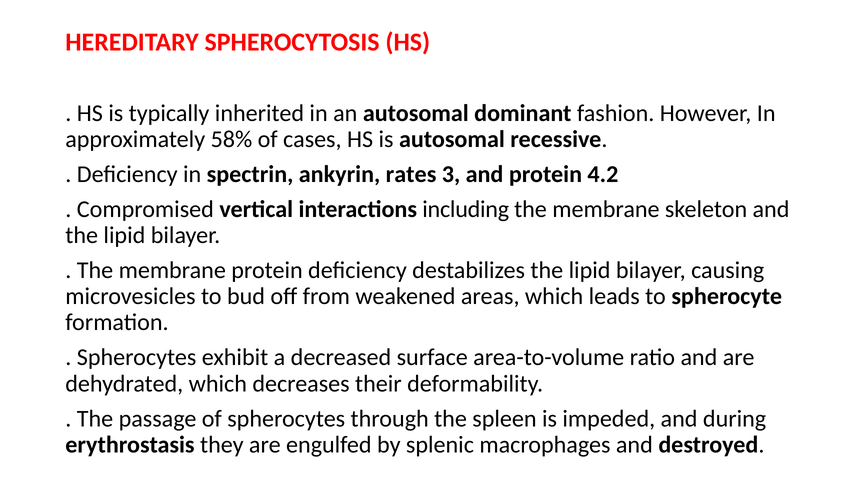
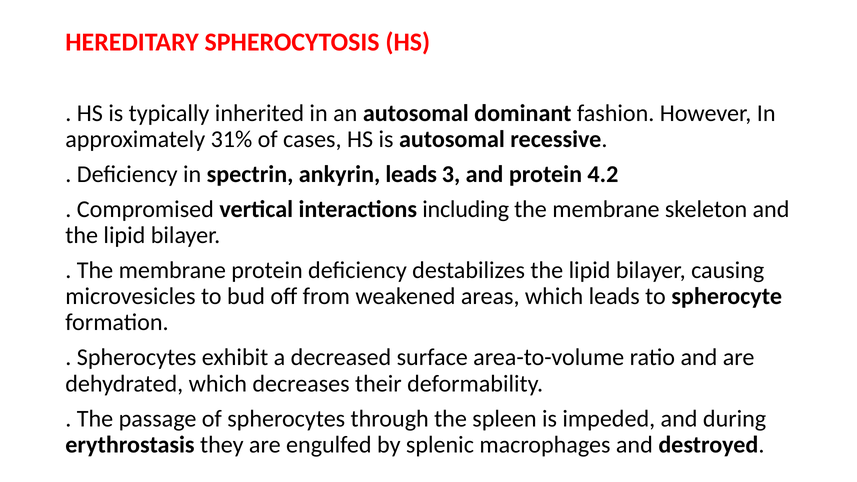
58%: 58% -> 31% (231, 139)
ankyrin rates: rates -> leads (411, 174)
